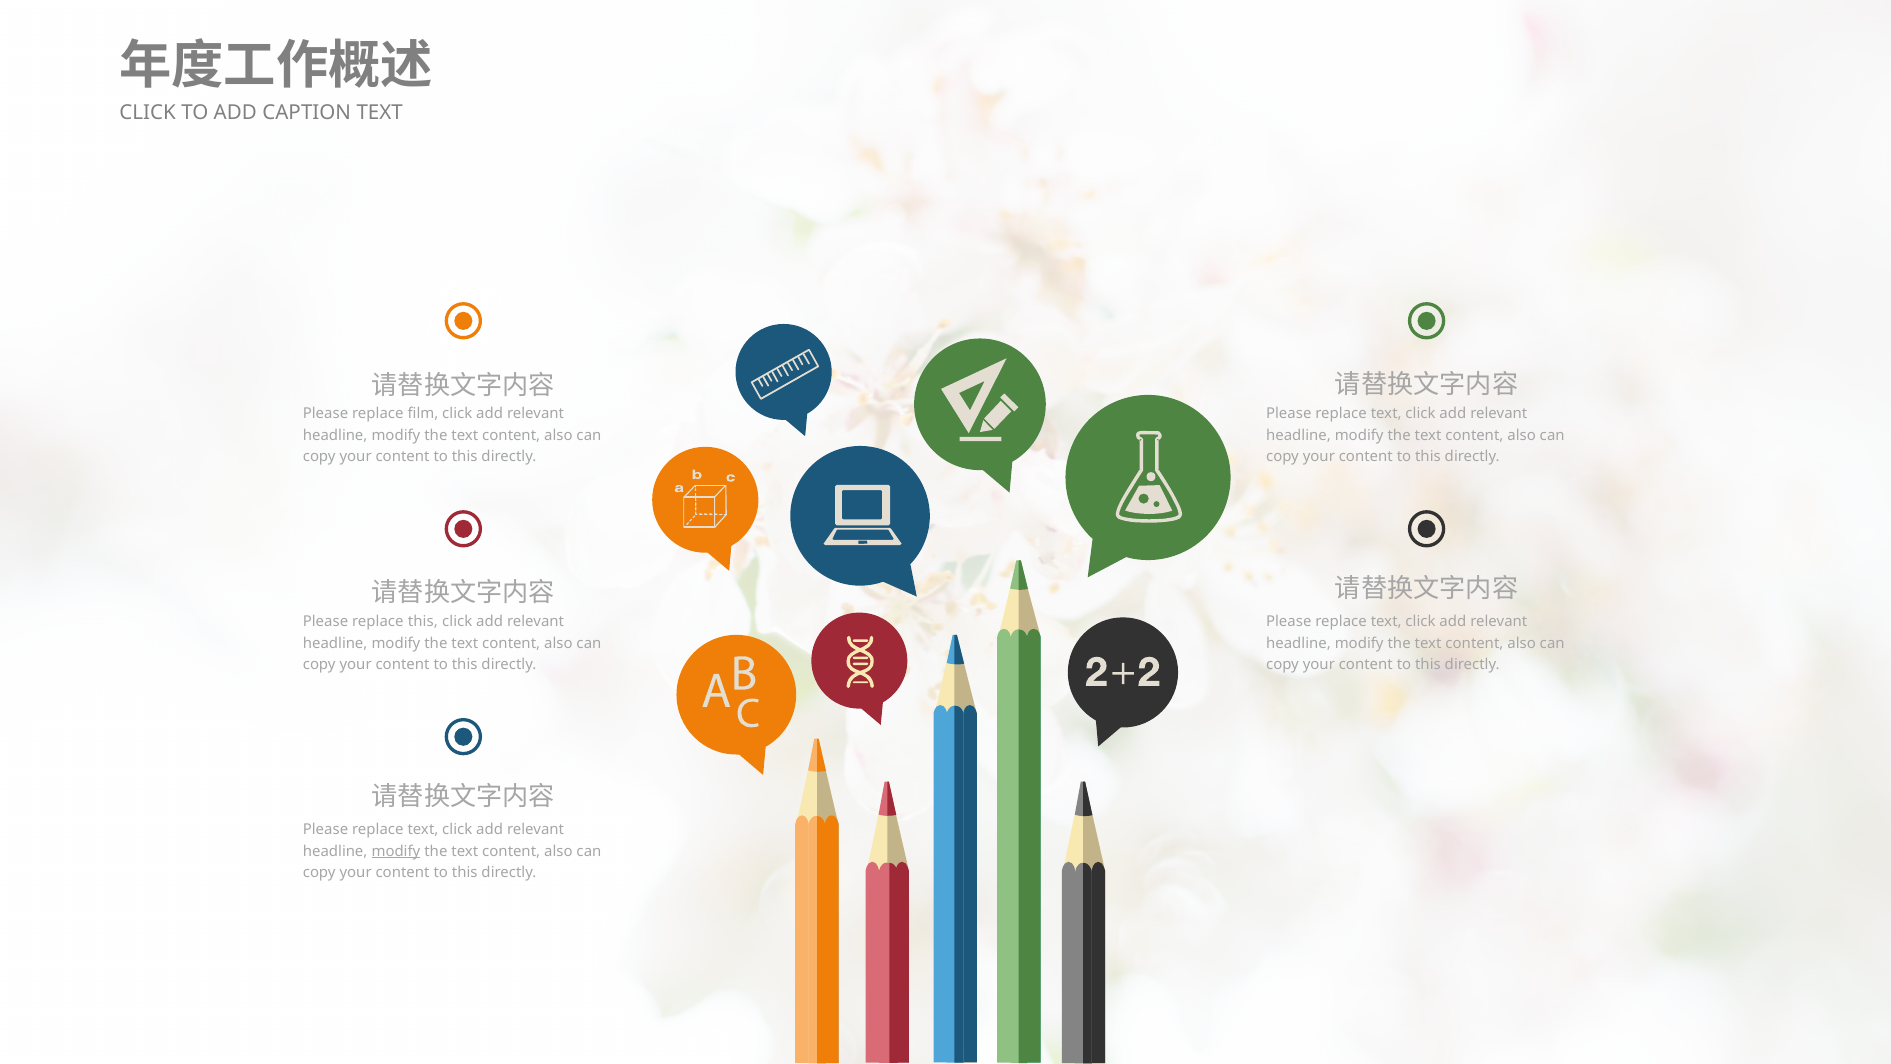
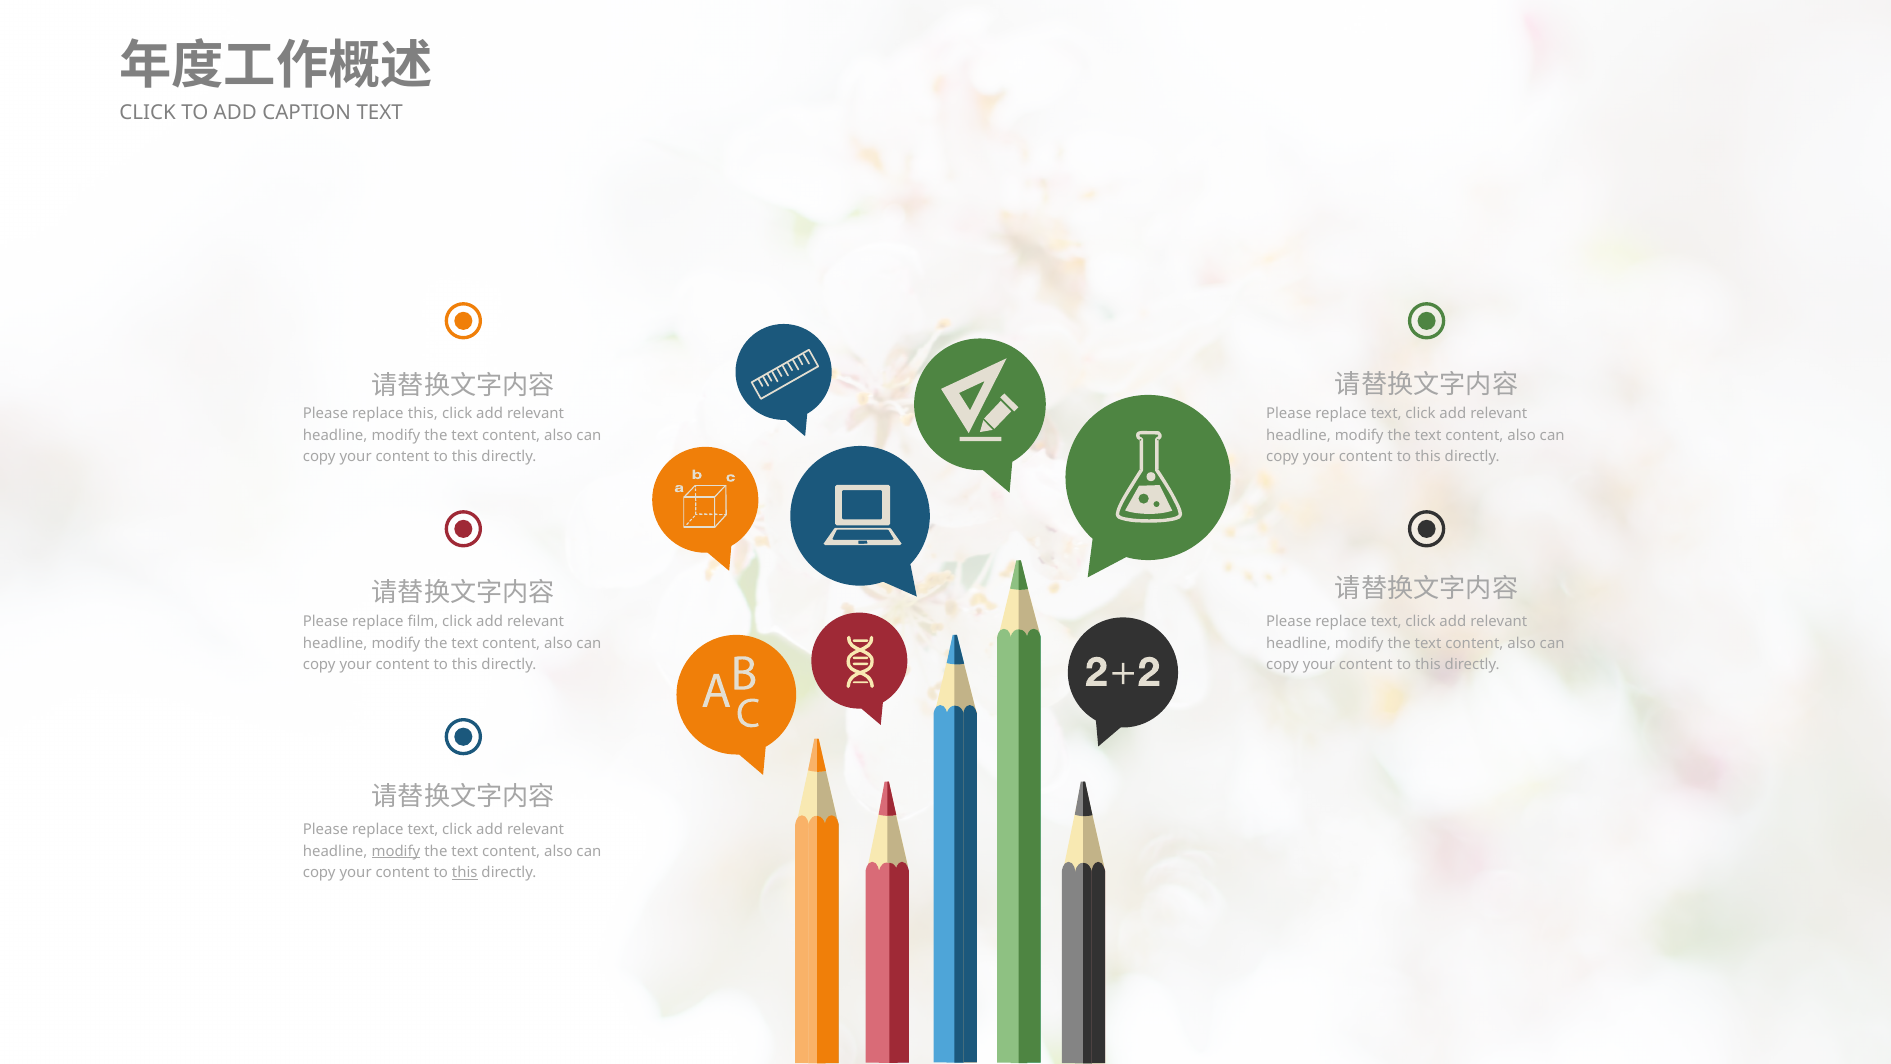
replace film: film -> this (423, 414)
replace this: this -> film (423, 622)
this underline: none -> present (465, 872)
